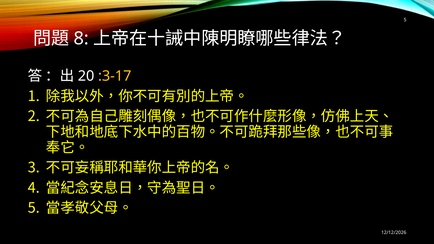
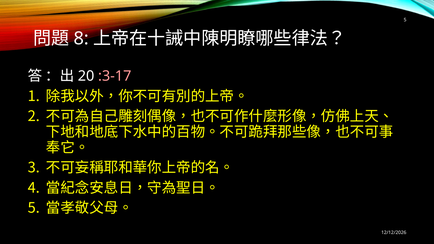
:3-17 colour: yellow -> pink (115, 76)
